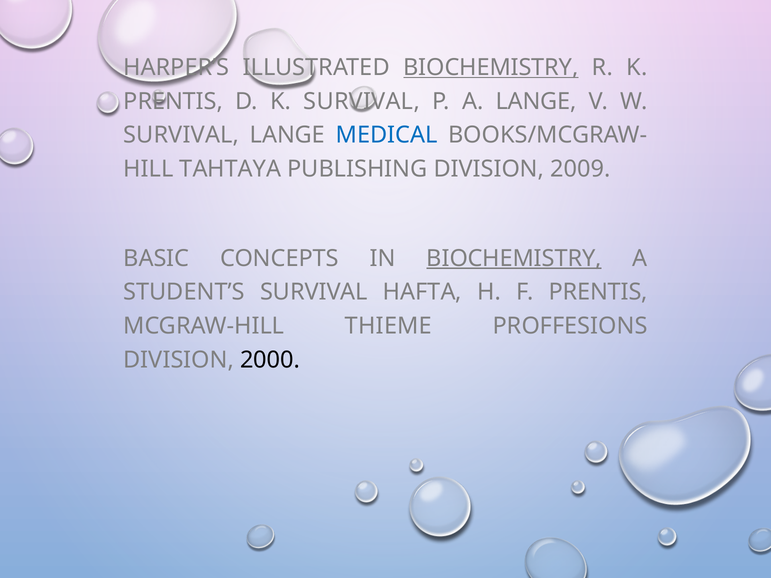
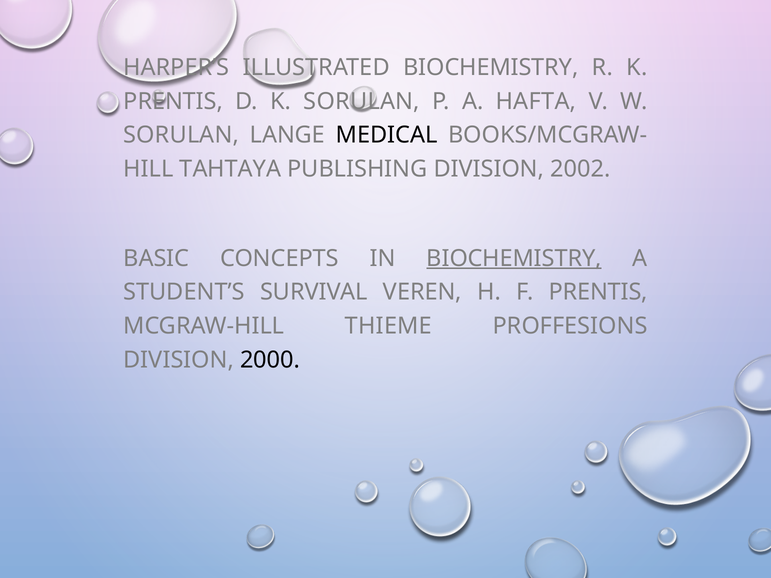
BIOCHEMISTRY underline: present -> none (491, 67)
K SURVIVAL: SURVIVAL -> SORULAN (362, 101)
A LANGE: LANGE -> HAFTA (536, 101)
SURVIVAL: SURVIVAL -> SORULAN (181, 135)
MEDICAL colour: blue -> black (387, 135)
2009: 2009 -> 2002 (580, 169)
HAFTA: HAFTA -> VEREN (422, 292)
